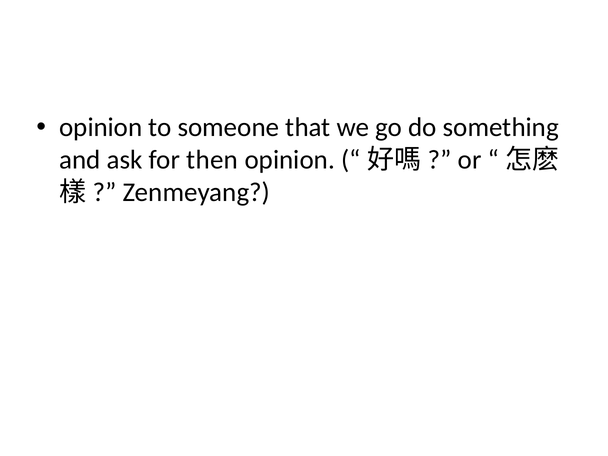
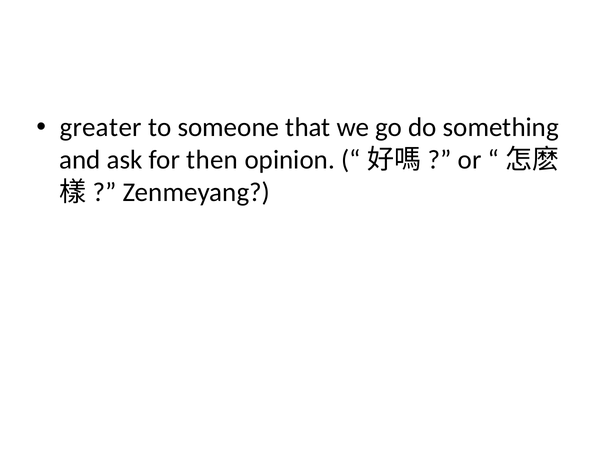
opinion: opinion -> greater (101, 128)
